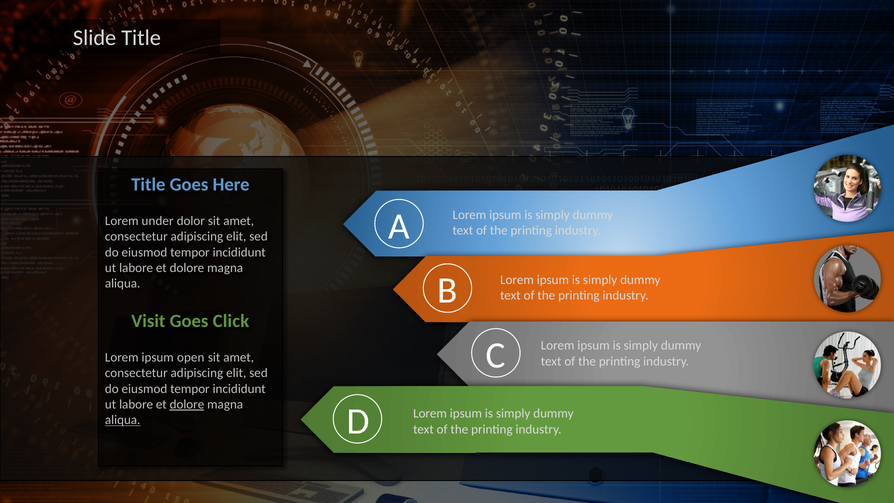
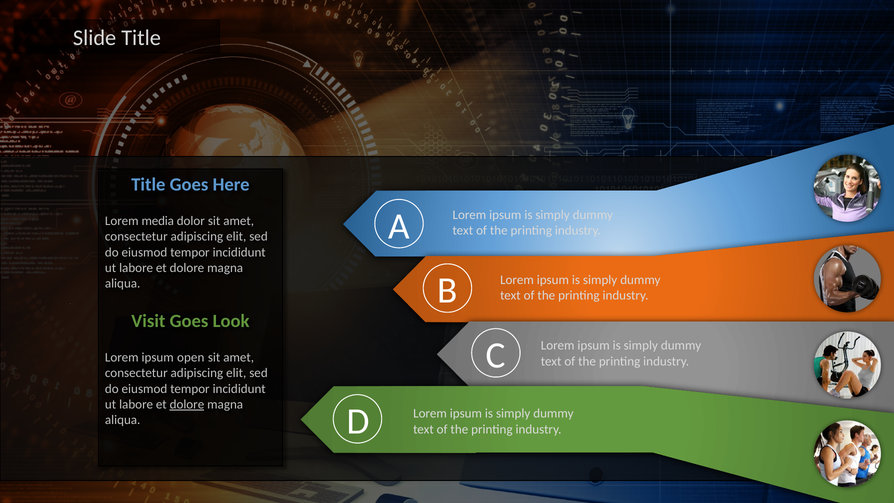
under: under -> media (158, 221)
Click: Click -> Look (231, 321)
aliqua underline: present -> none (123, 420)
